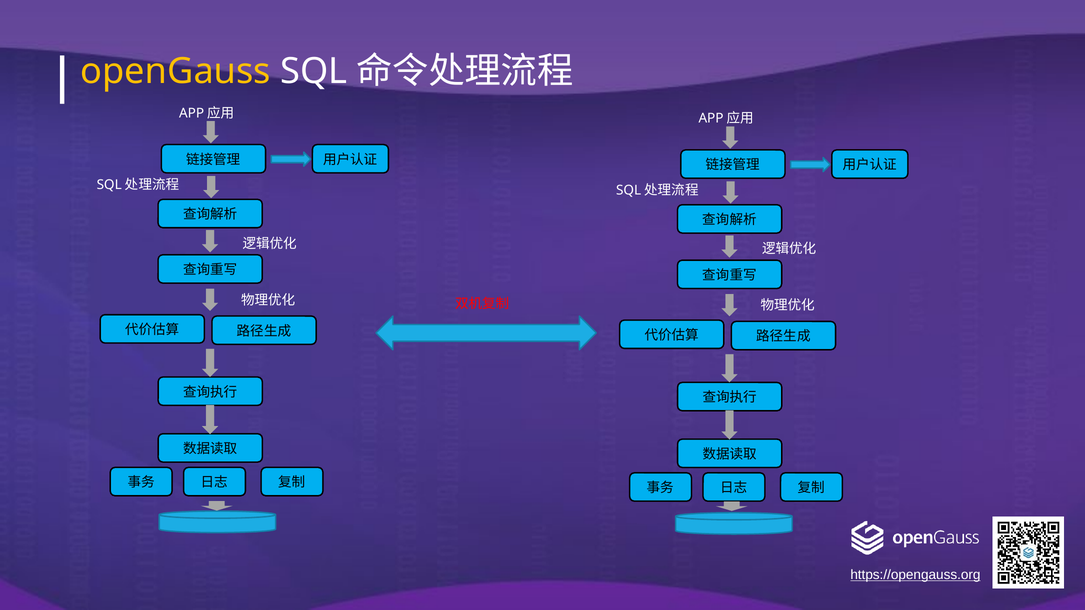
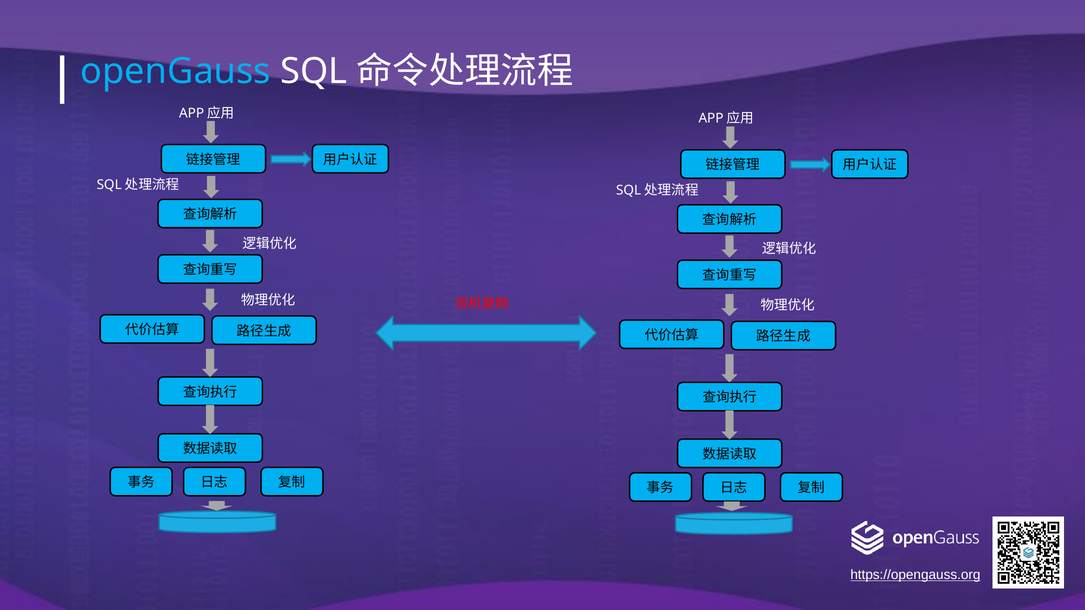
openGauss colour: yellow -> light blue (176, 71)
